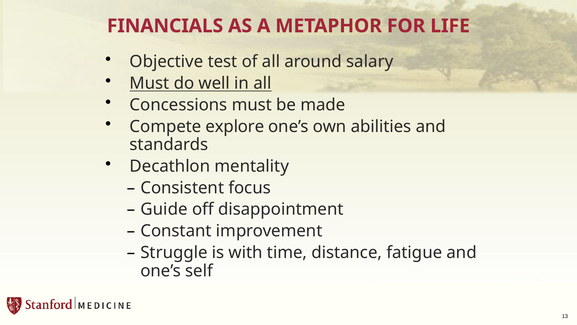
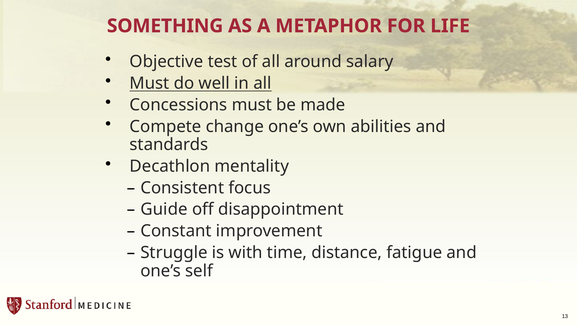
FINANCIALS: FINANCIALS -> SOMETHING (165, 26)
explore: explore -> change (235, 126)
